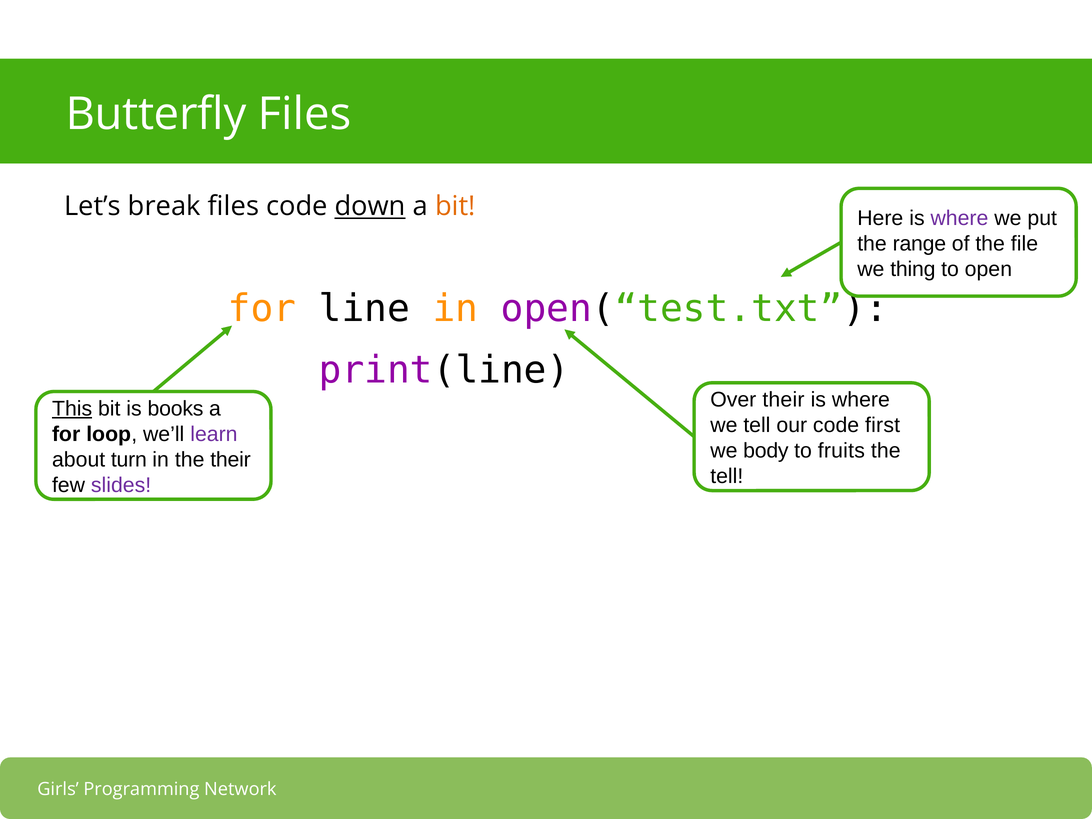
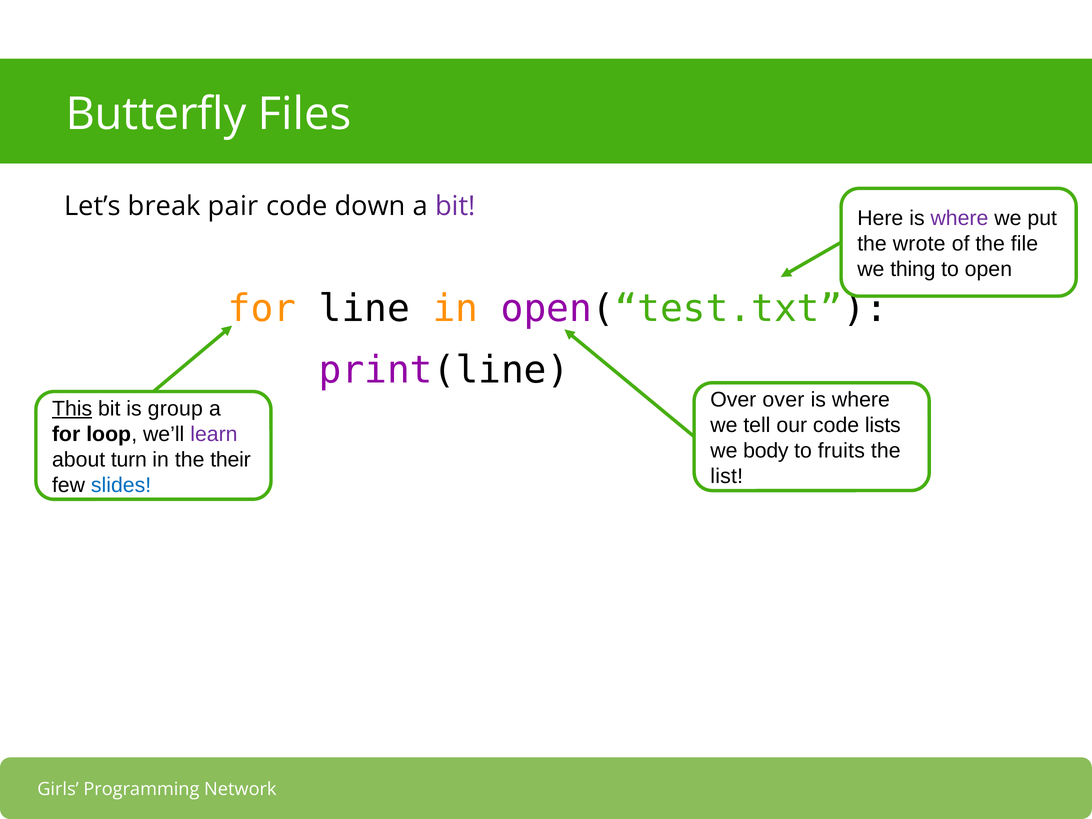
break files: files -> pair (233, 206)
down underline: present -> none (370, 206)
bit colour: orange -> purple (455, 206)
range: range -> wrote (919, 244)
Over their: their -> over (783, 400)
books: books -> group (175, 409)
first: first -> lists (883, 425)
tell: tell -> list (727, 476)
slides colour: purple -> blue (121, 485)
